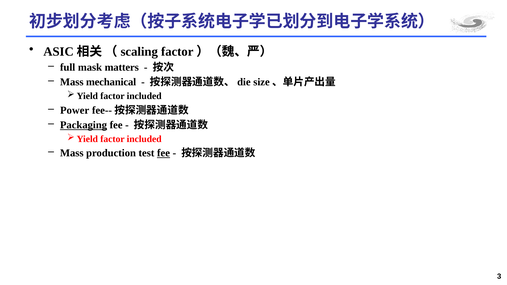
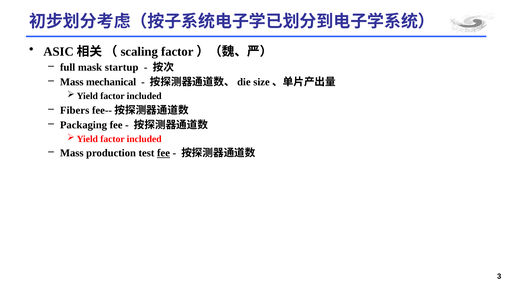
matters: matters -> startup (122, 67)
Power: Power -> Fibers (75, 110)
Packaging underline: present -> none (84, 125)
